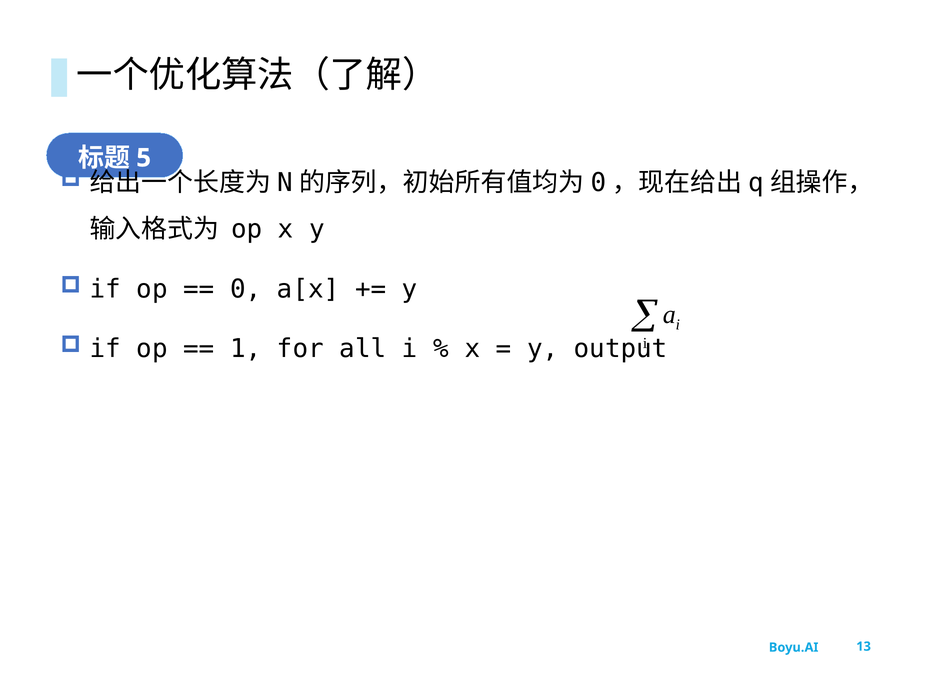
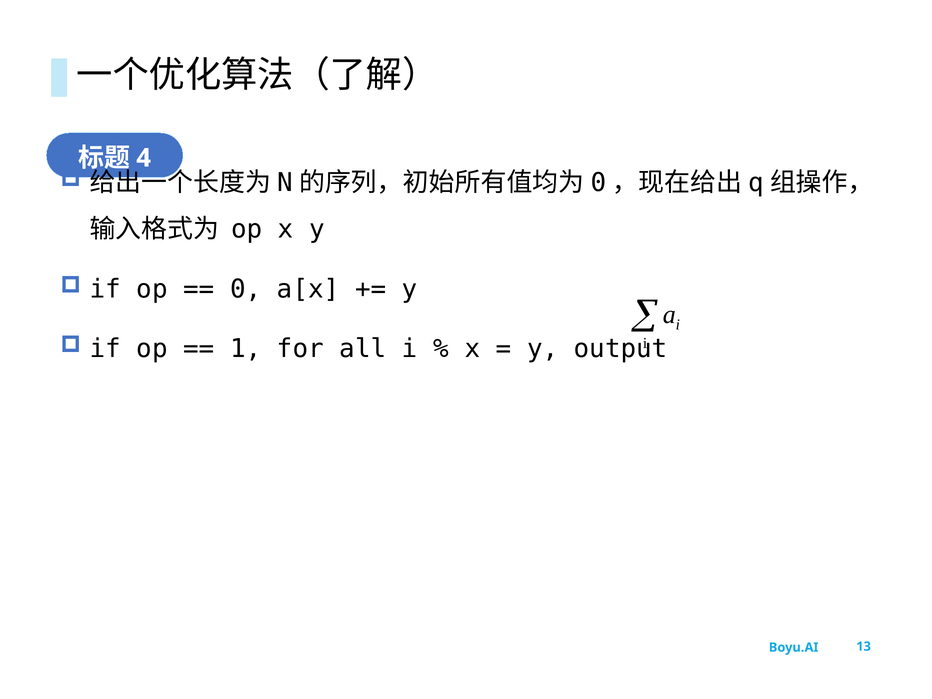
5: 5 -> 4 (144, 158)
